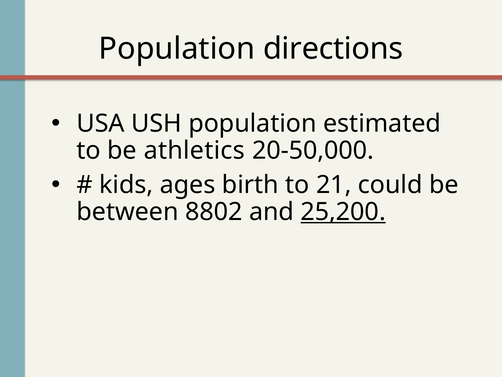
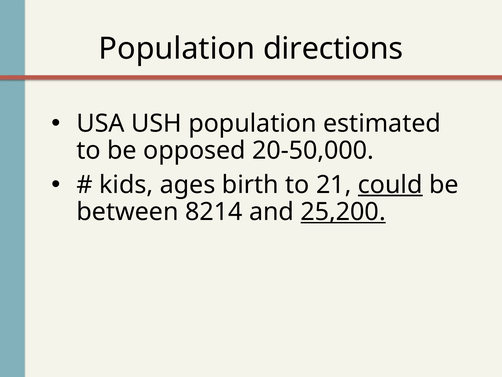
athletics: athletics -> opposed (194, 150)
could underline: none -> present (390, 184)
8802: 8802 -> 8214 (214, 212)
